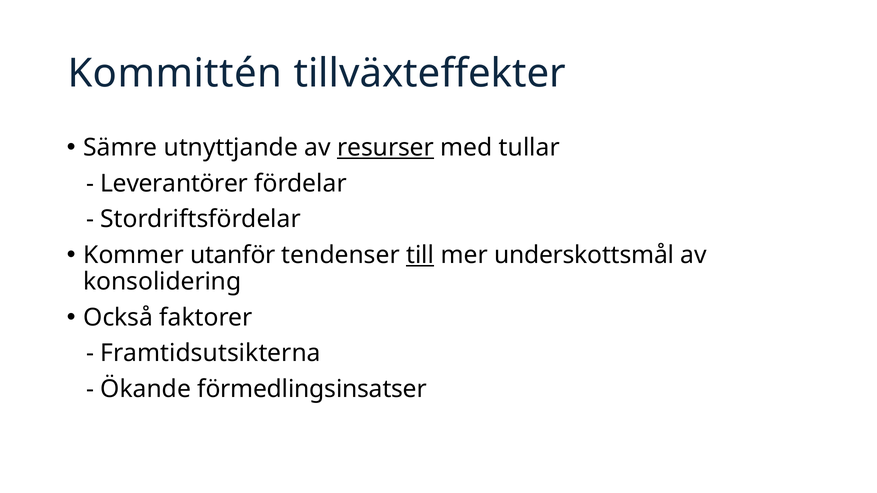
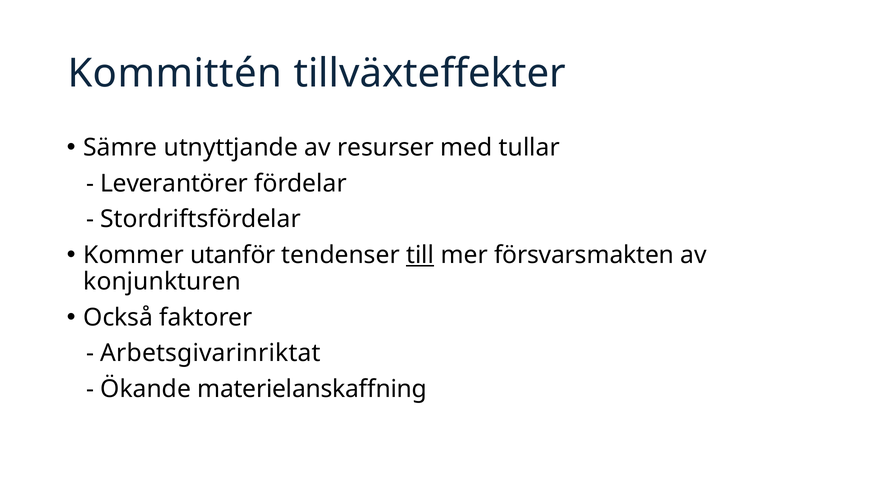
resurser underline: present -> none (386, 148)
underskottsmål: underskottsmål -> försvarsmakten (584, 255)
konsolidering: konsolidering -> konjunkturen (162, 282)
Framtidsutsikterna: Framtidsutsikterna -> Arbetsgivarinriktat (210, 354)
förmedlingsinsatser: förmedlingsinsatser -> materielanskaffning (312, 389)
